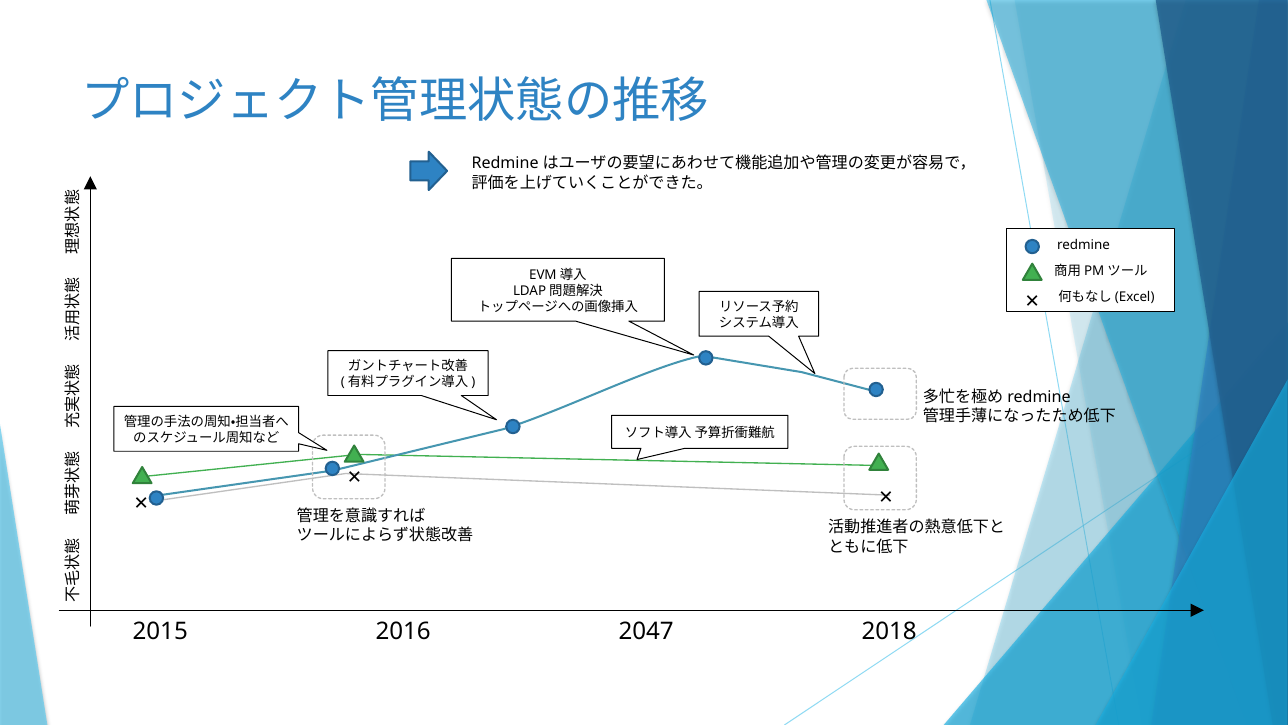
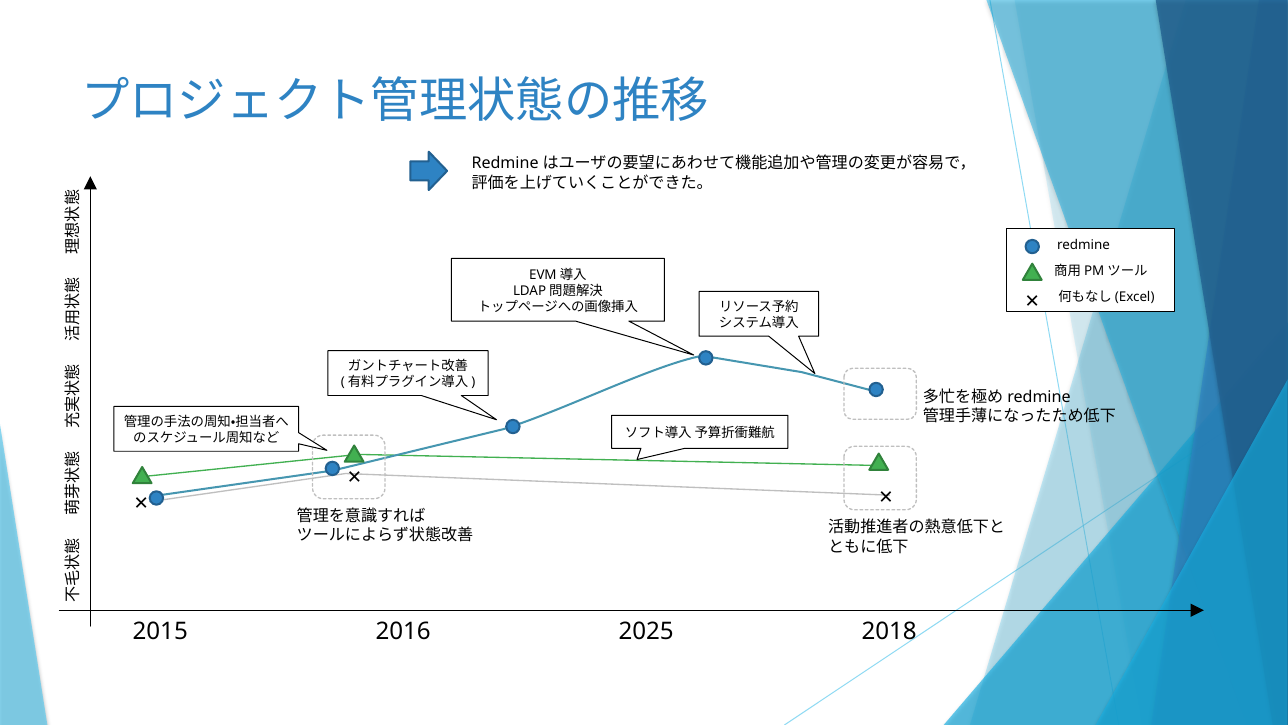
2047: 2047 -> 2025 (646, 631)
